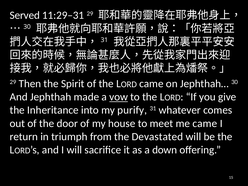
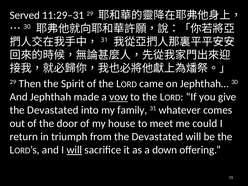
Inheritance: Inheritance -> Devastated (53, 110)
purify: purify -> family (132, 110)
me came: came -> could (205, 123)
will underline: none -> present (74, 150)
